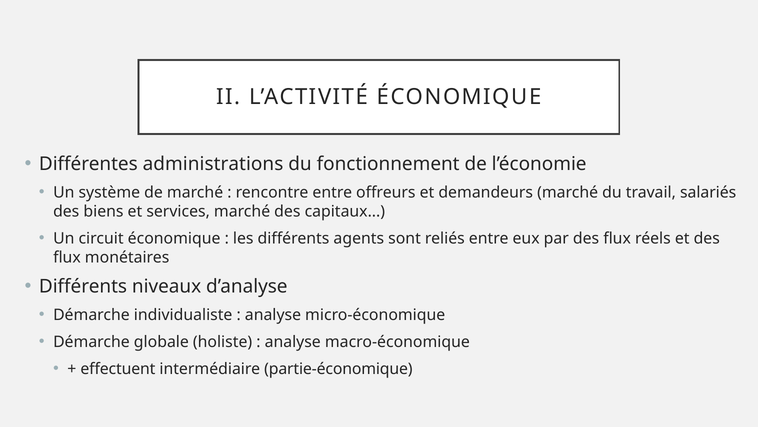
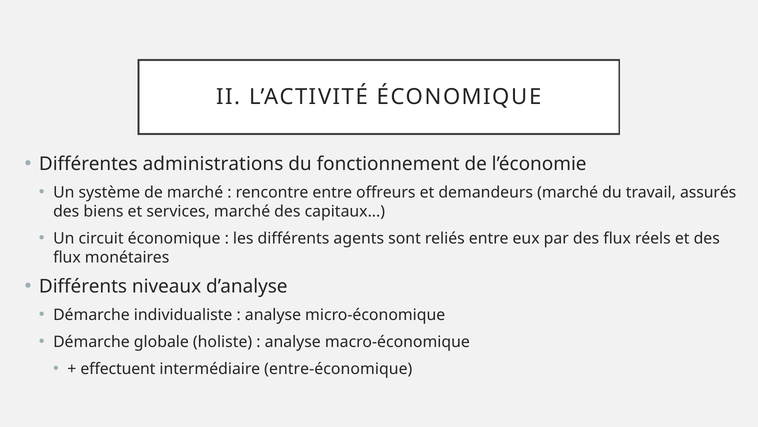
salariés: salariés -> assurés (708, 192)
partie-économique: partie-économique -> entre-économique (338, 368)
